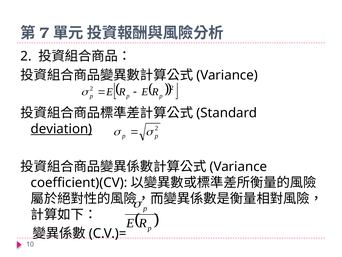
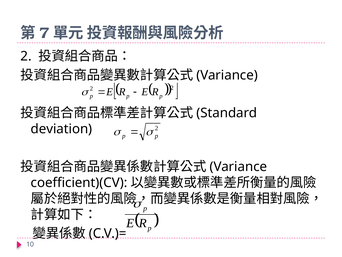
deviation underline: present -> none (61, 129)
